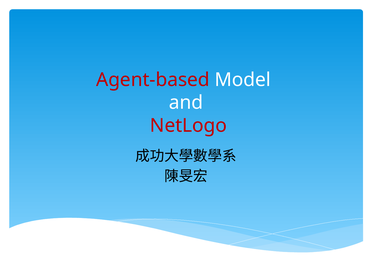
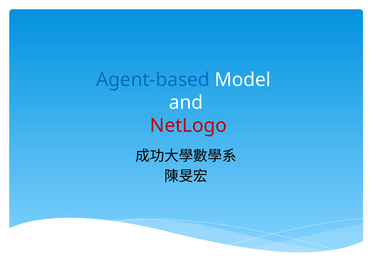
Agent-based colour: red -> blue (153, 80)
